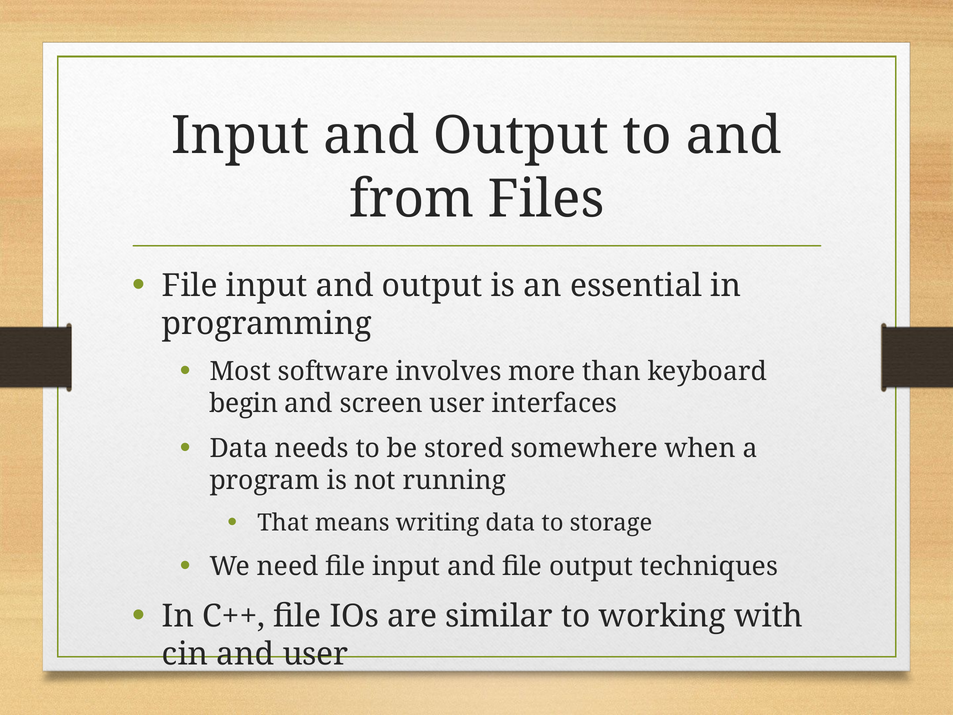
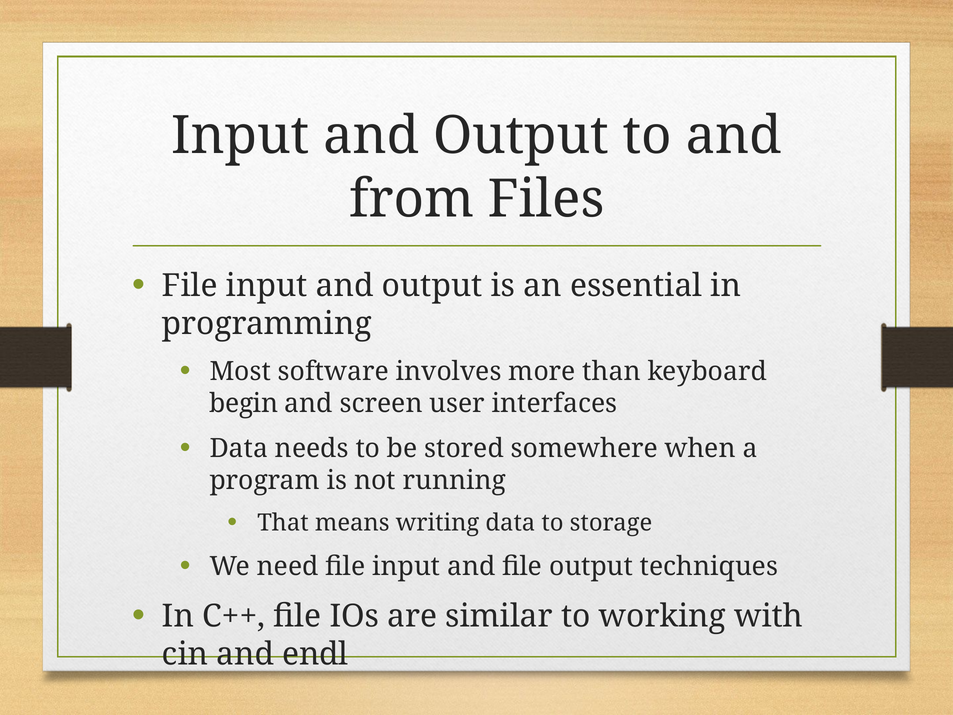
and user: user -> endl (315, 654)
